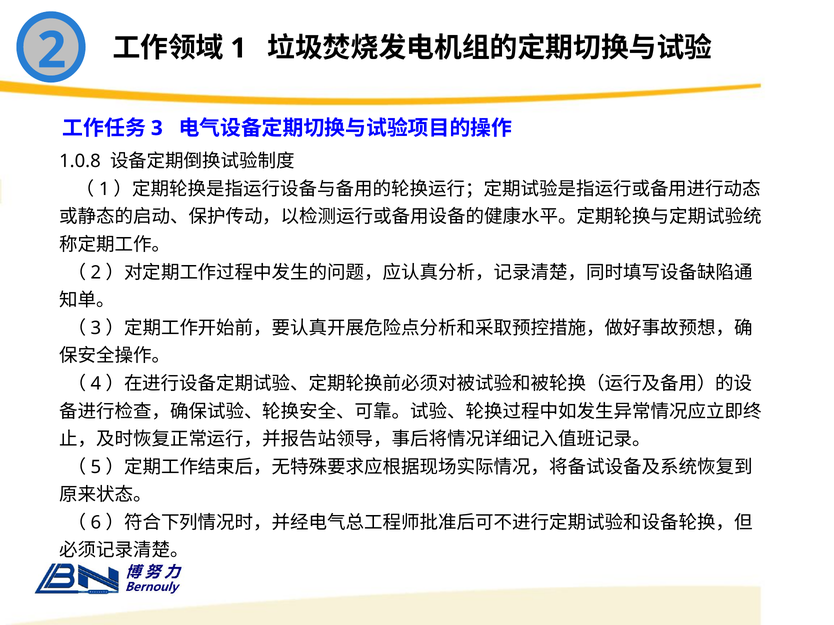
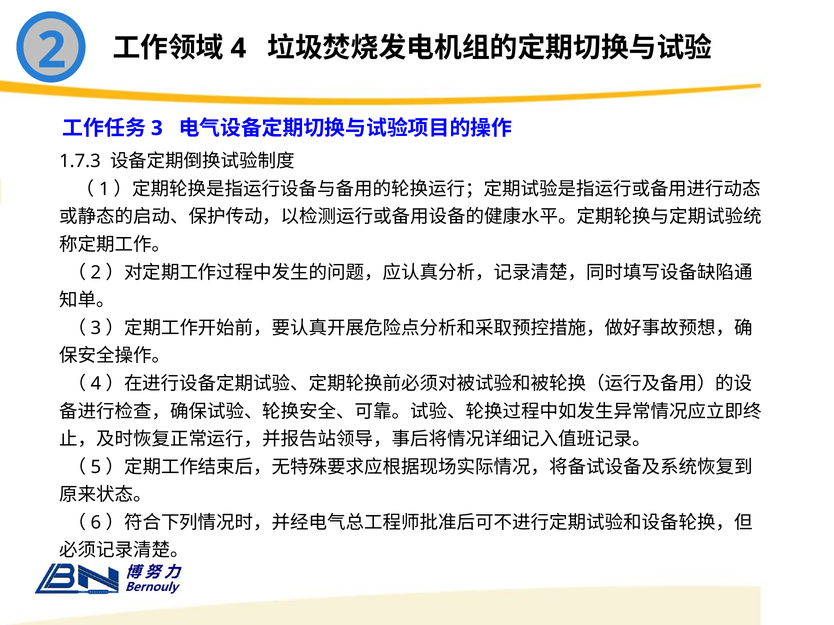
1: 1 -> 4 (238, 48)
1.0.8: 1.0.8 -> 1.7.3 (80, 161)
